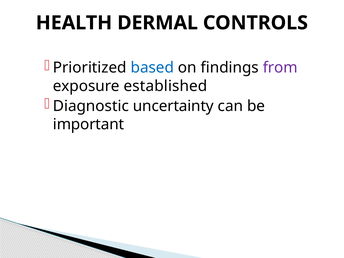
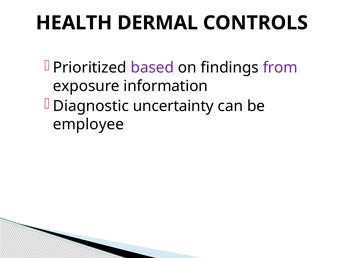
based colour: blue -> purple (152, 68)
established: established -> information (166, 86)
important: important -> employee (88, 124)
